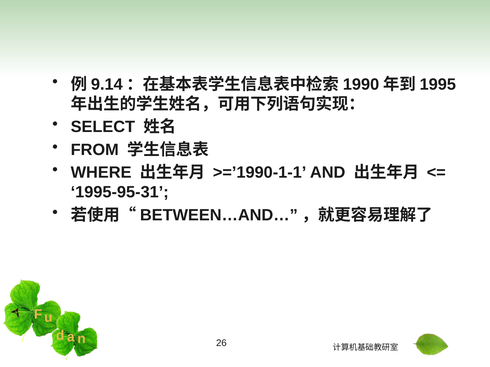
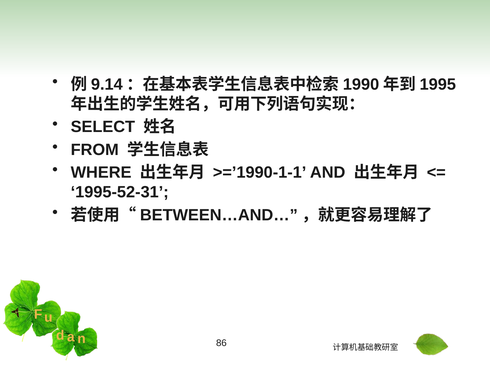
1995-95-31: 1995-95-31 -> 1995-52-31 (120, 192)
26: 26 -> 86 (221, 344)
